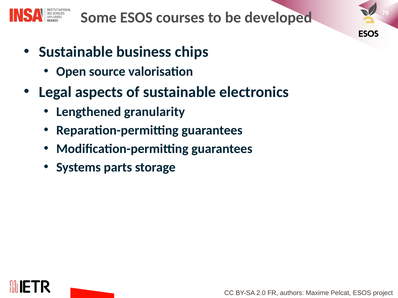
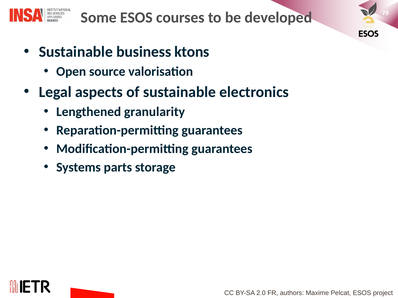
chips: chips -> ktons (192, 52)
